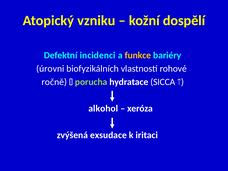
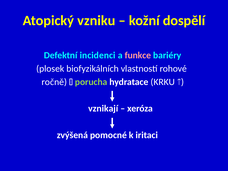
funkce colour: yellow -> pink (138, 55)
úrovni: úrovni -> plosek (50, 69)
SICCA: SICCA -> KRKU (163, 82)
alkohol: alkohol -> vznikají (103, 109)
exsudace: exsudace -> pomocné (108, 135)
